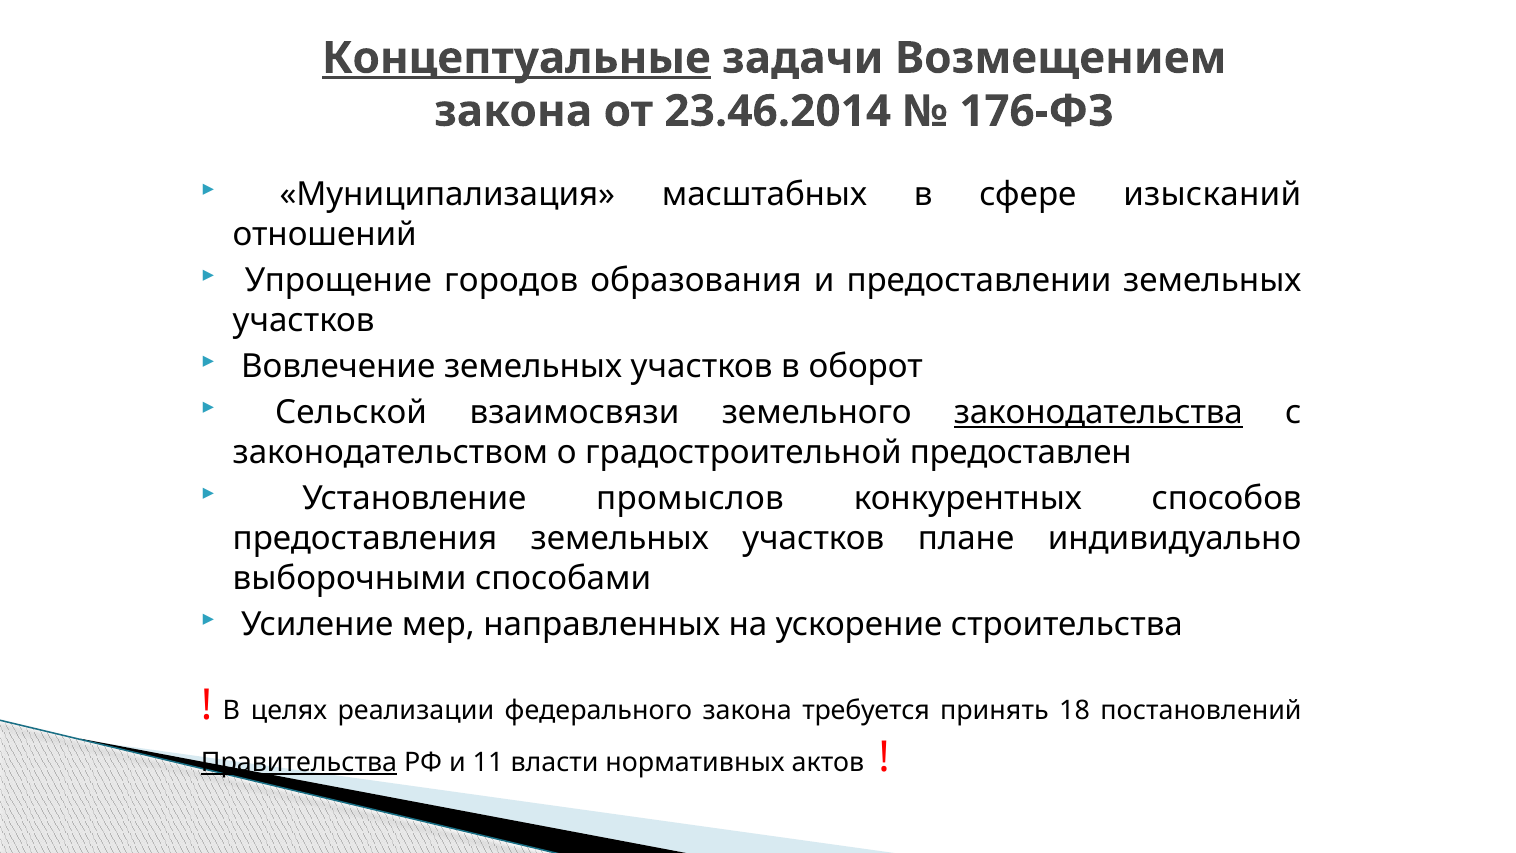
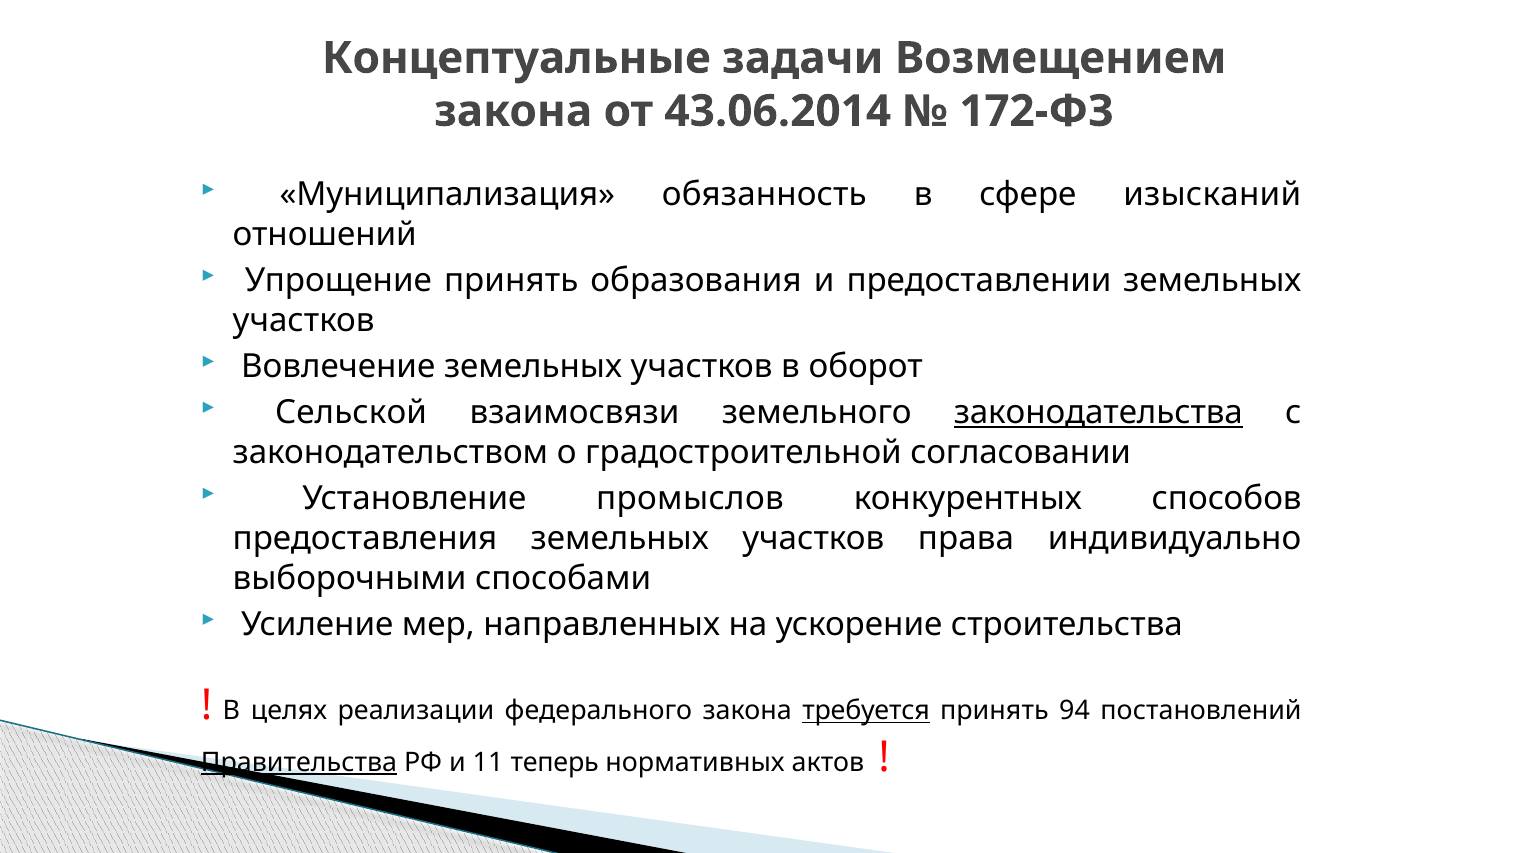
Концептуальные underline: present -> none (516, 58)
23.46.2014: 23.46.2014 -> 43.06.2014 (778, 111)
176-ФЗ: 176-ФЗ -> 172-ФЗ (1037, 111)
масштабных: масштабных -> обязанность (764, 195)
Упрощение городов: городов -> принять (511, 280)
предоставлен: предоставлен -> согласовании (1021, 452)
плане: плане -> права (966, 538)
требуется underline: none -> present (866, 711)
18: 18 -> 94 (1075, 711)
власти: власти -> теперь (555, 762)
